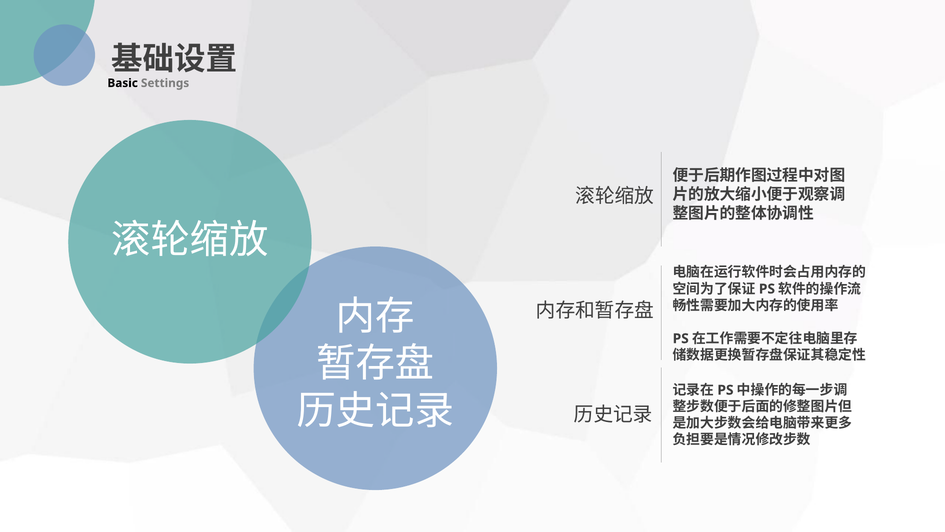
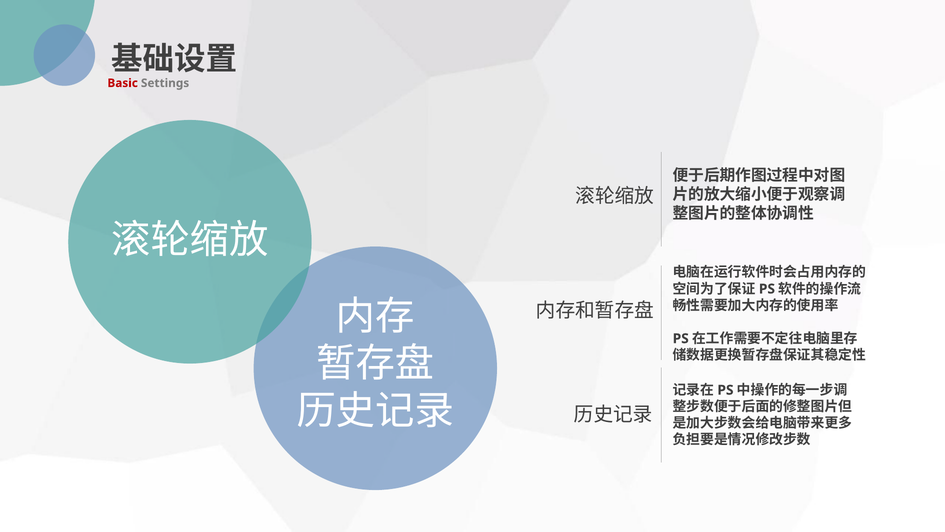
Basic colour: black -> red (123, 83)
